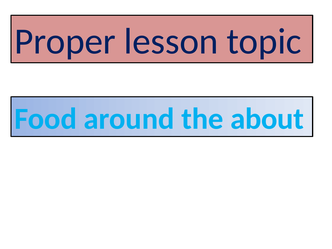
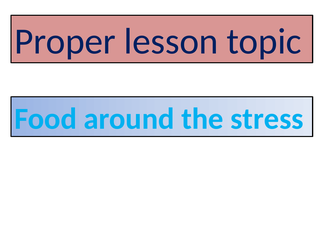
about: about -> stress (267, 119)
